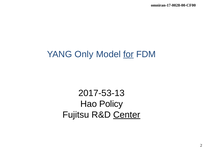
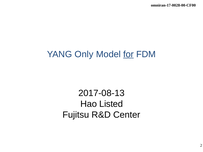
2017-53-13: 2017-53-13 -> 2017-08-13 (101, 93)
Policy: Policy -> Listed (111, 104)
Center underline: present -> none (127, 115)
